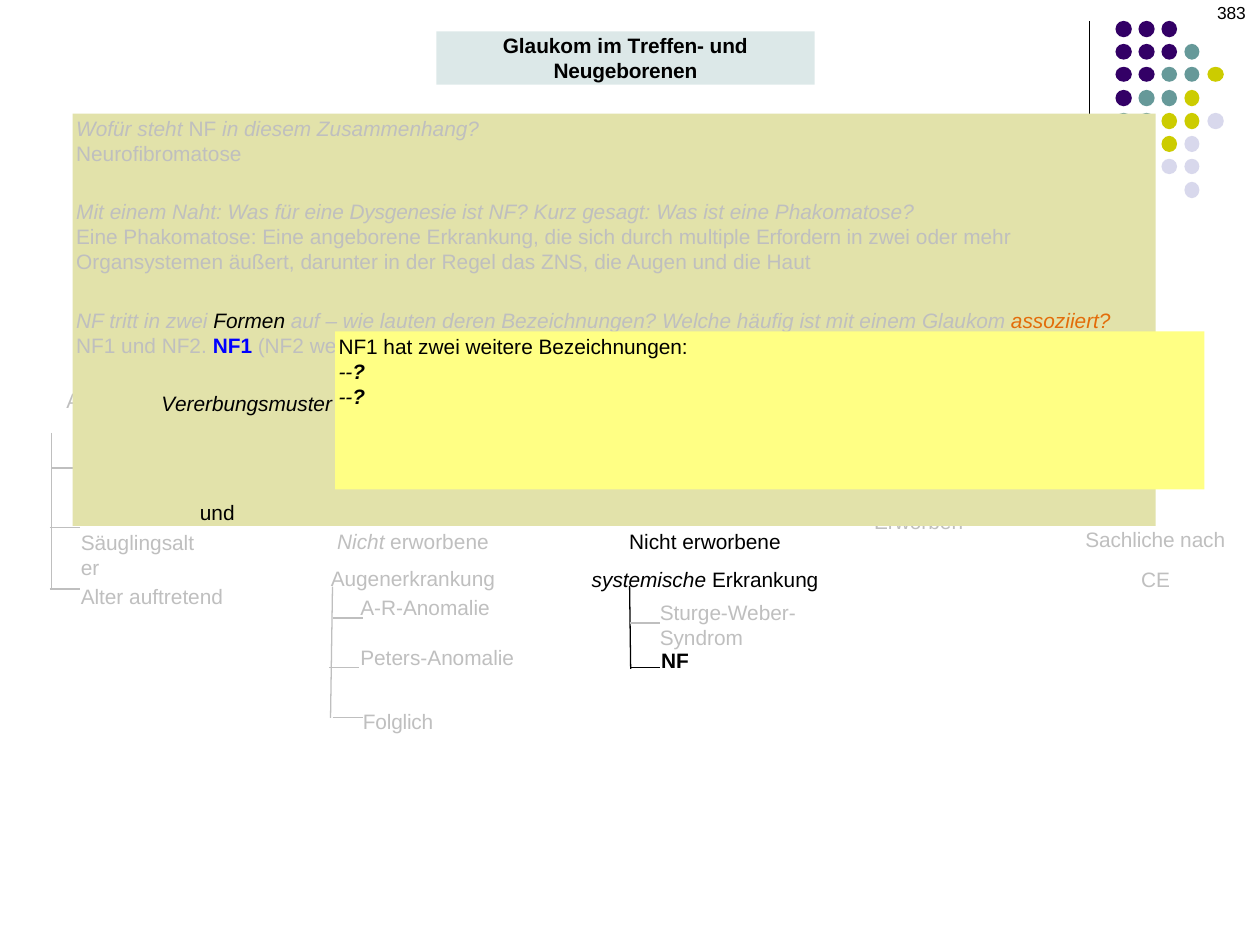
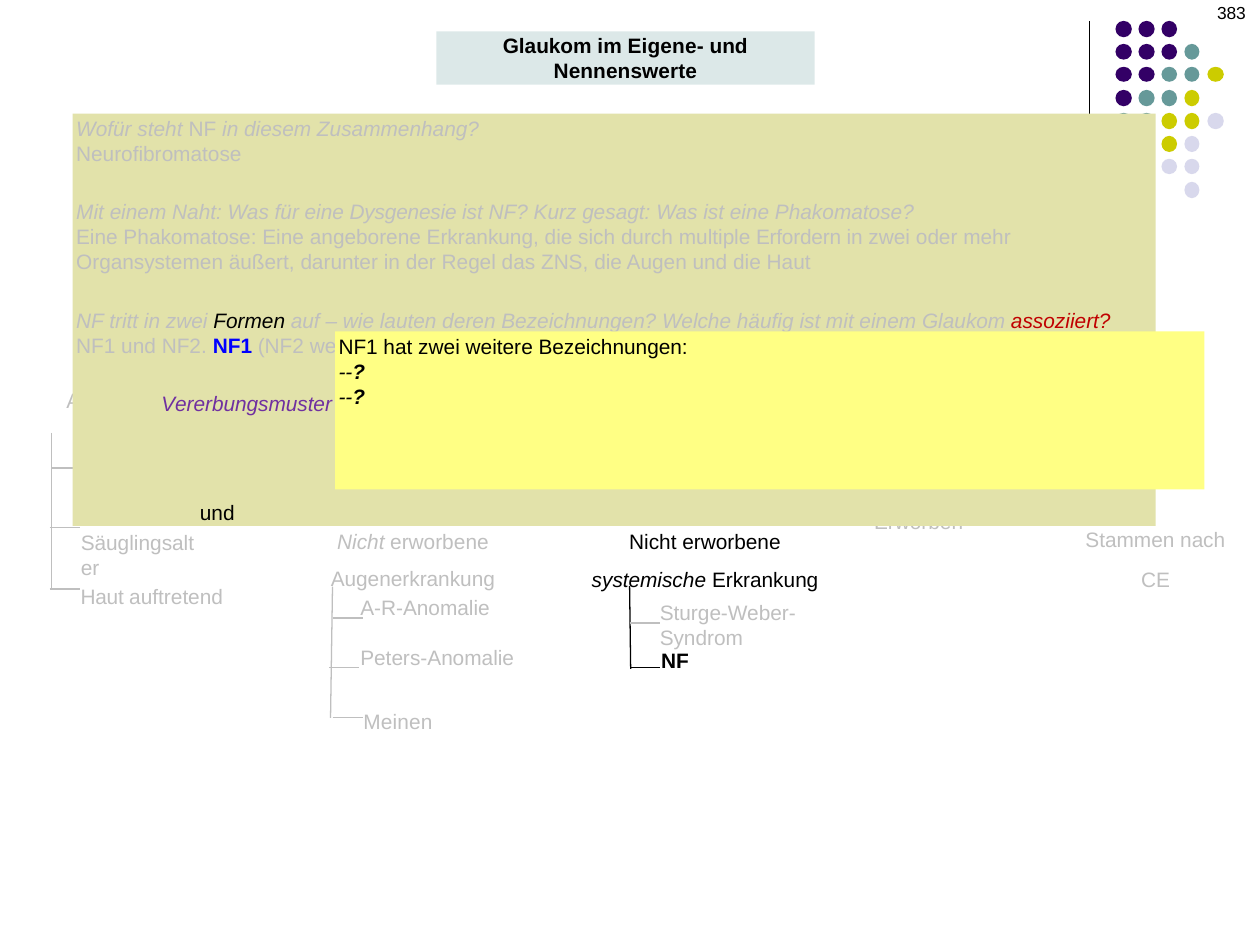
Treffen-: Treffen- -> Eigene- (666, 47)
Neugeborenen: Neugeborenen -> Nennenswerte (625, 72)
assoziiert colour: orange -> red (1061, 321)
Vererbungsmuster colour: black -> purple (247, 404)
Sachliche: Sachliche -> Stammen (1130, 541)
Alter: Alter -> Haut (102, 597)
Folglich: Folglich -> Meinen (398, 722)
